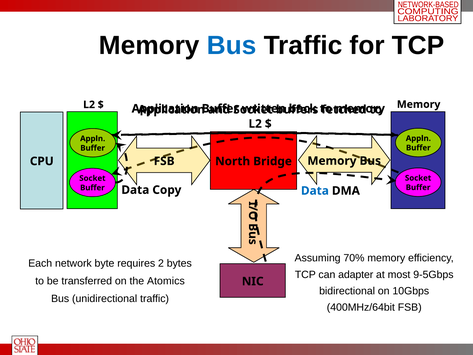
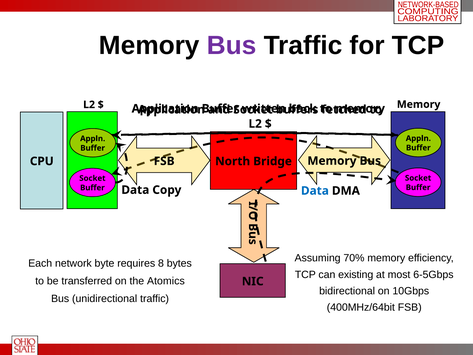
Bus colour: blue -> purple (232, 46)
2: 2 -> 8 (161, 263)
adapter: adapter -> existing (356, 274)
9-5Gbps: 9-5Gbps -> 6-5Gbps (433, 274)
